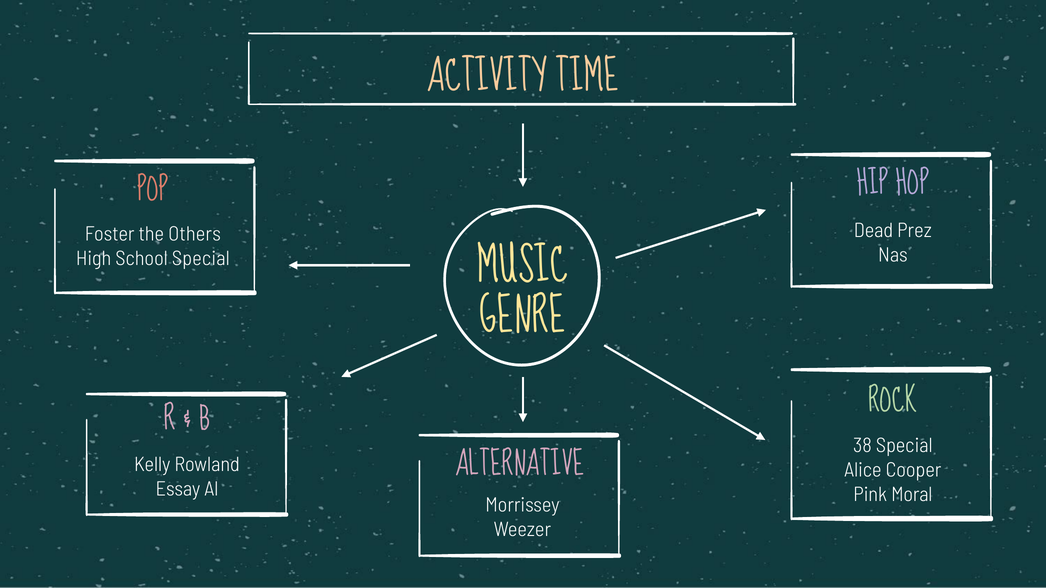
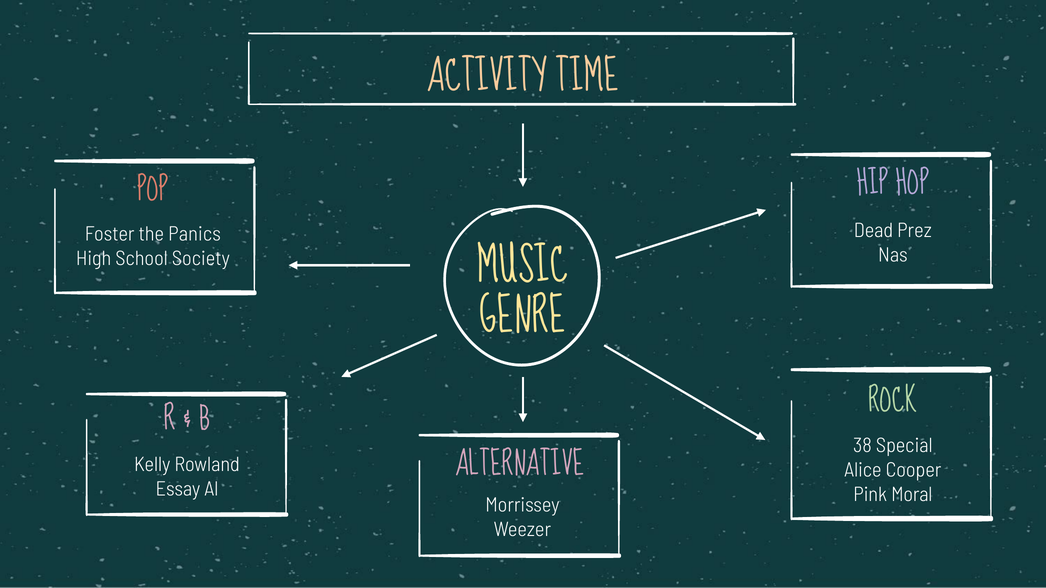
Others: Others -> Panics (195, 234)
School Special: Special -> Society (201, 259)
